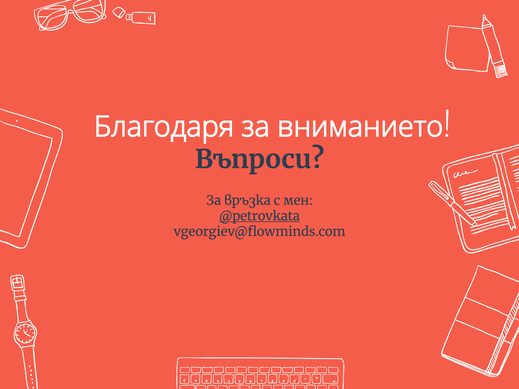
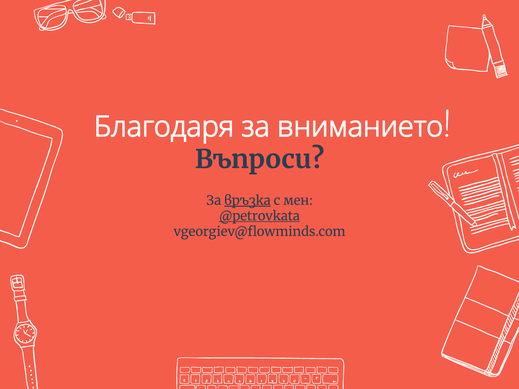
връзка underline: none -> present (247, 201)
